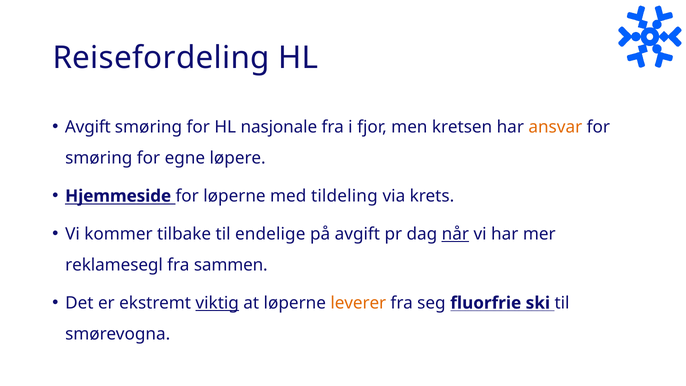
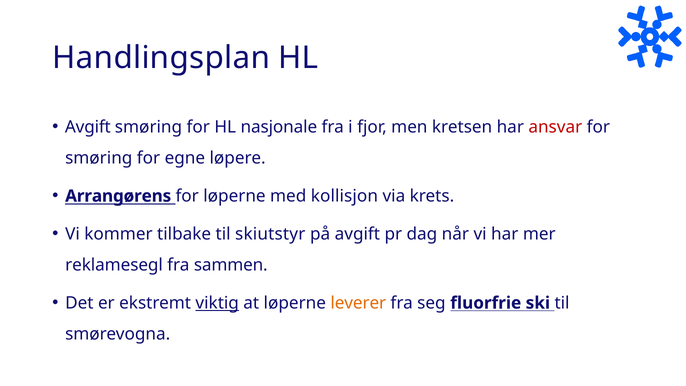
Reisefordeling: Reisefordeling -> Handlingsplan (161, 58)
ansvar colour: orange -> red (555, 127)
Hjemmeside: Hjemmeside -> Arrangørens (118, 196)
tildeling: tildeling -> kollisjon (344, 196)
endelige: endelige -> skiutstyr (270, 234)
når underline: present -> none (455, 234)
